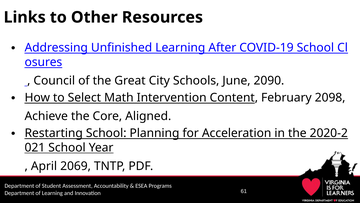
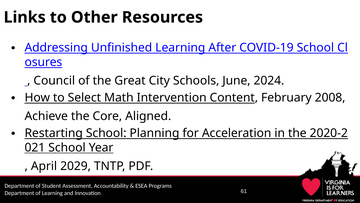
2090: 2090 -> 2024 (269, 81)
2098: 2098 -> 2008 (330, 97)
2069: 2069 -> 2029 (76, 166)
